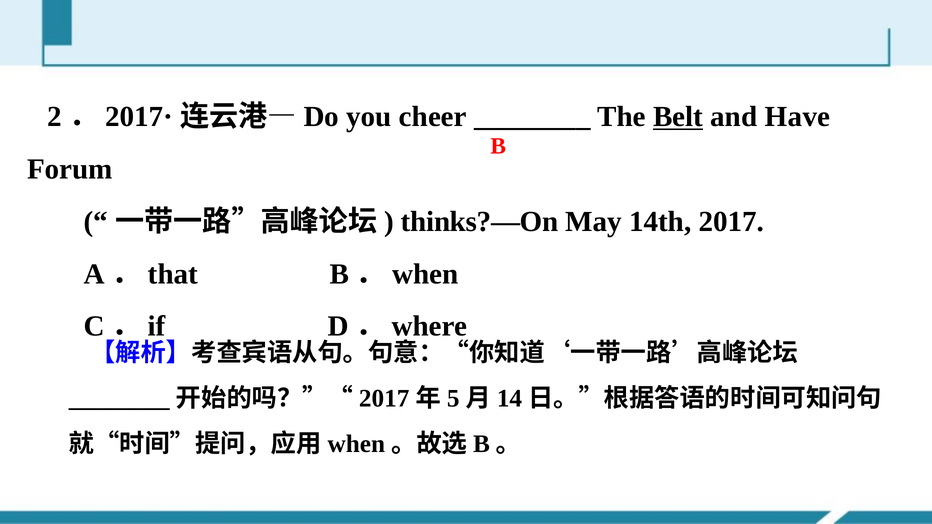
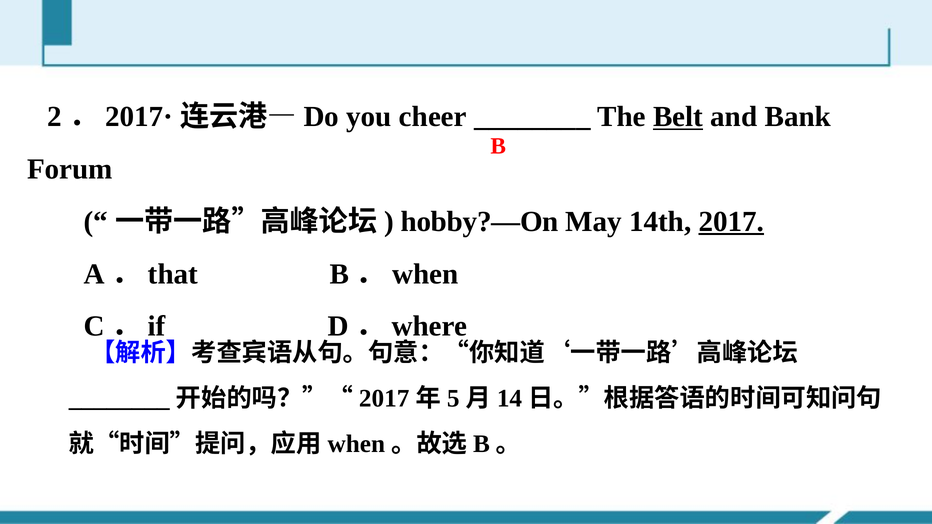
Have: Have -> Bank (798, 117)
thinks?—On: thinks?—On -> hobby?—On (480, 222)
2017 underline: none -> present (731, 222)
